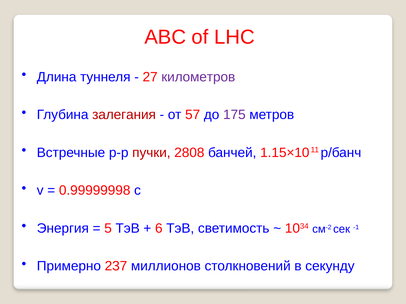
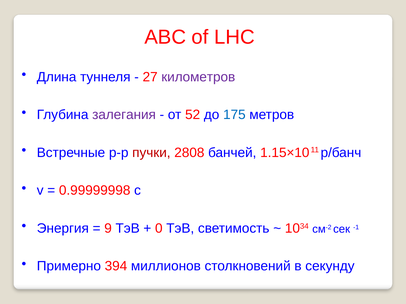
залегания colour: red -> purple (124, 115)
57: 57 -> 52 (193, 115)
175 colour: purple -> blue (234, 115)
5: 5 -> 9 (108, 229)
6: 6 -> 0 (159, 229)
237: 237 -> 394 (116, 267)
